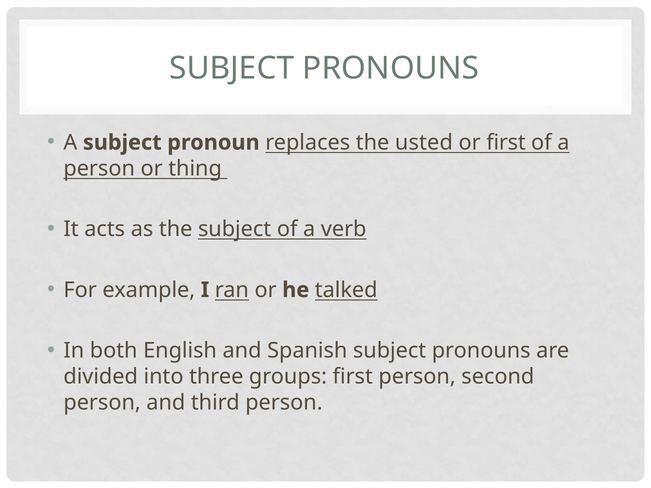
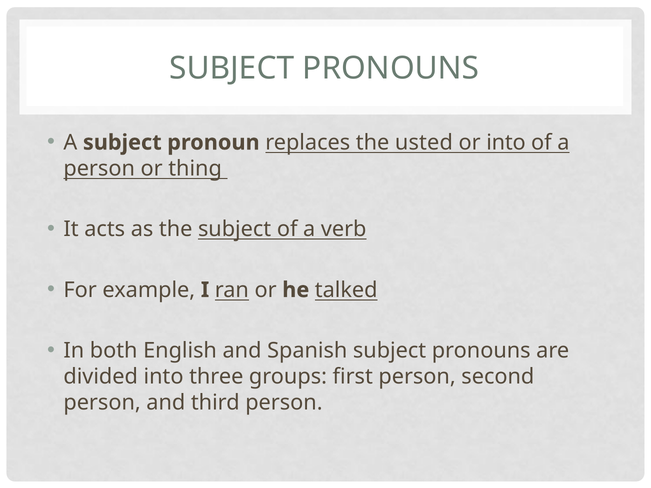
or first: first -> into (506, 143)
